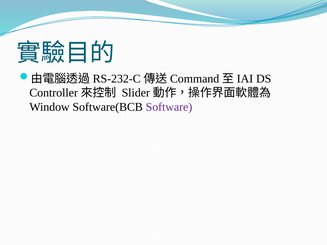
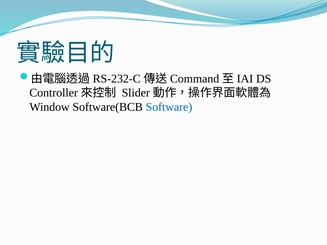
Software colour: purple -> blue (169, 107)
